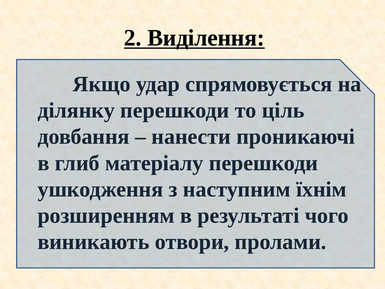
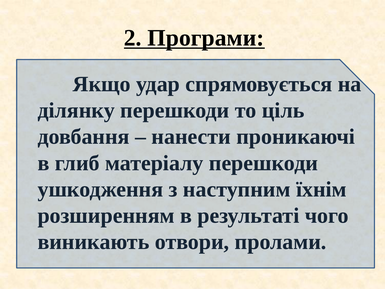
Виділення: Виділення -> Програми (206, 38)
